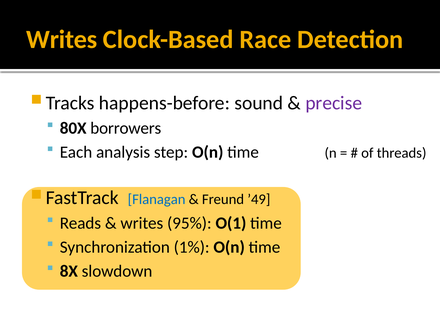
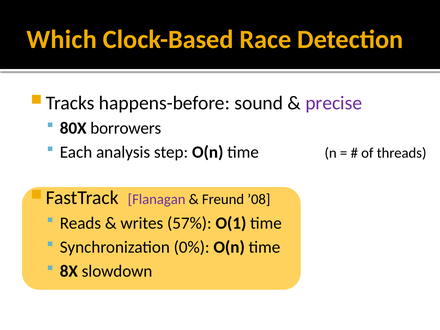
Writes: Writes -> Which (62, 39)
Flanagan colour: blue -> purple (157, 199)
’49: ’49 -> ’08 (259, 199)
95%: 95% -> 57% (189, 223)
1%: 1% -> 0% (192, 247)
